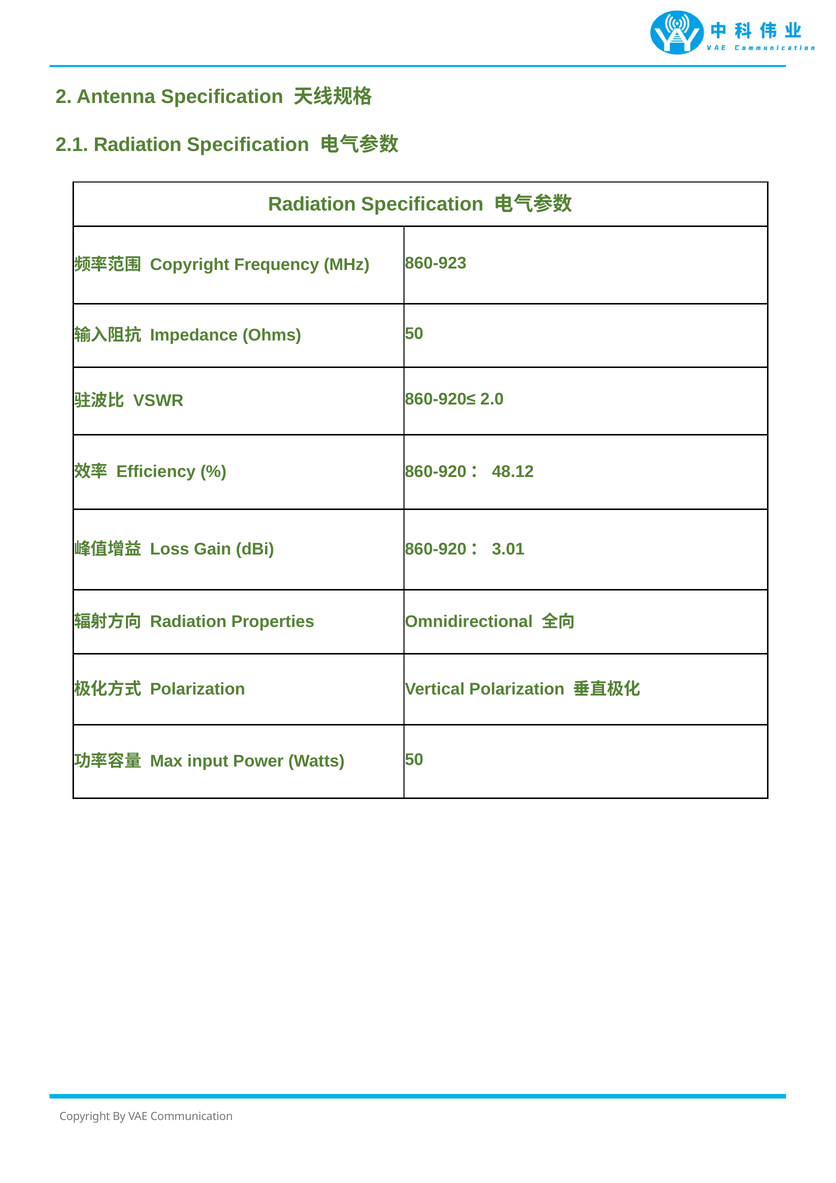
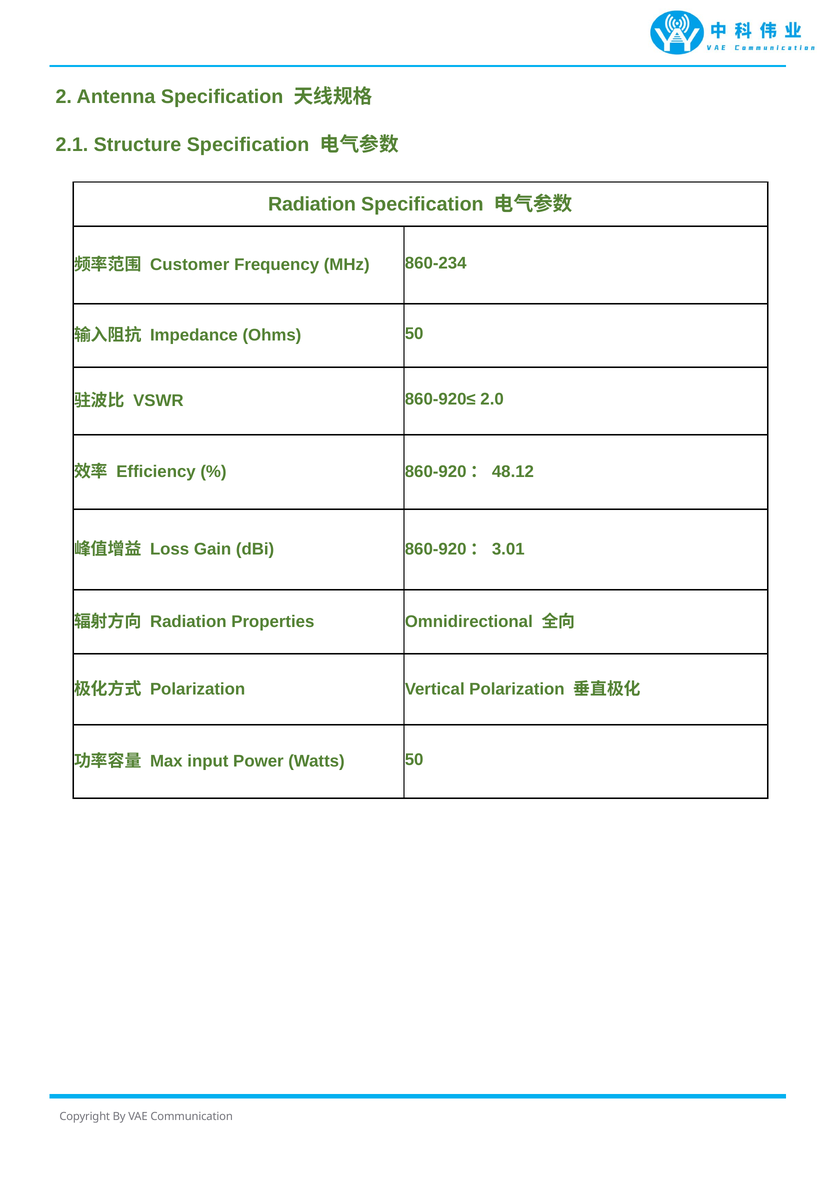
2.1 Radiation: Radiation -> Structure (137, 145)
Copyright: Copyright -> Customer (190, 265)
860-923: 860-923 -> 860-234 (436, 263)
